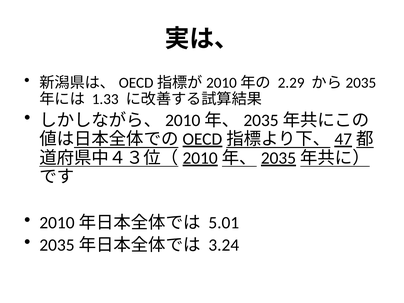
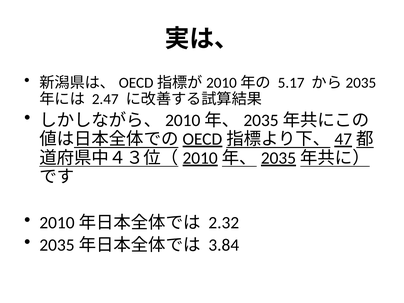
2.29: 2.29 -> 5.17 (291, 83)
1.33: 1.33 -> 2.47 (105, 99)
5.01: 5.01 -> 2.32 (224, 223)
3.24: 3.24 -> 3.84 (224, 245)
